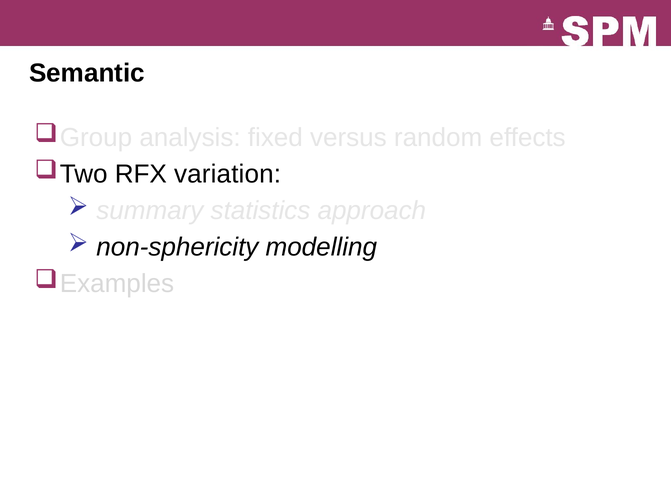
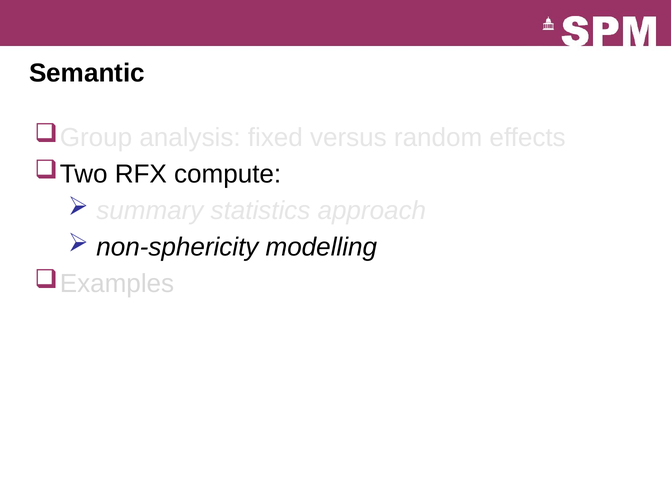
variation: variation -> compute (228, 174)
